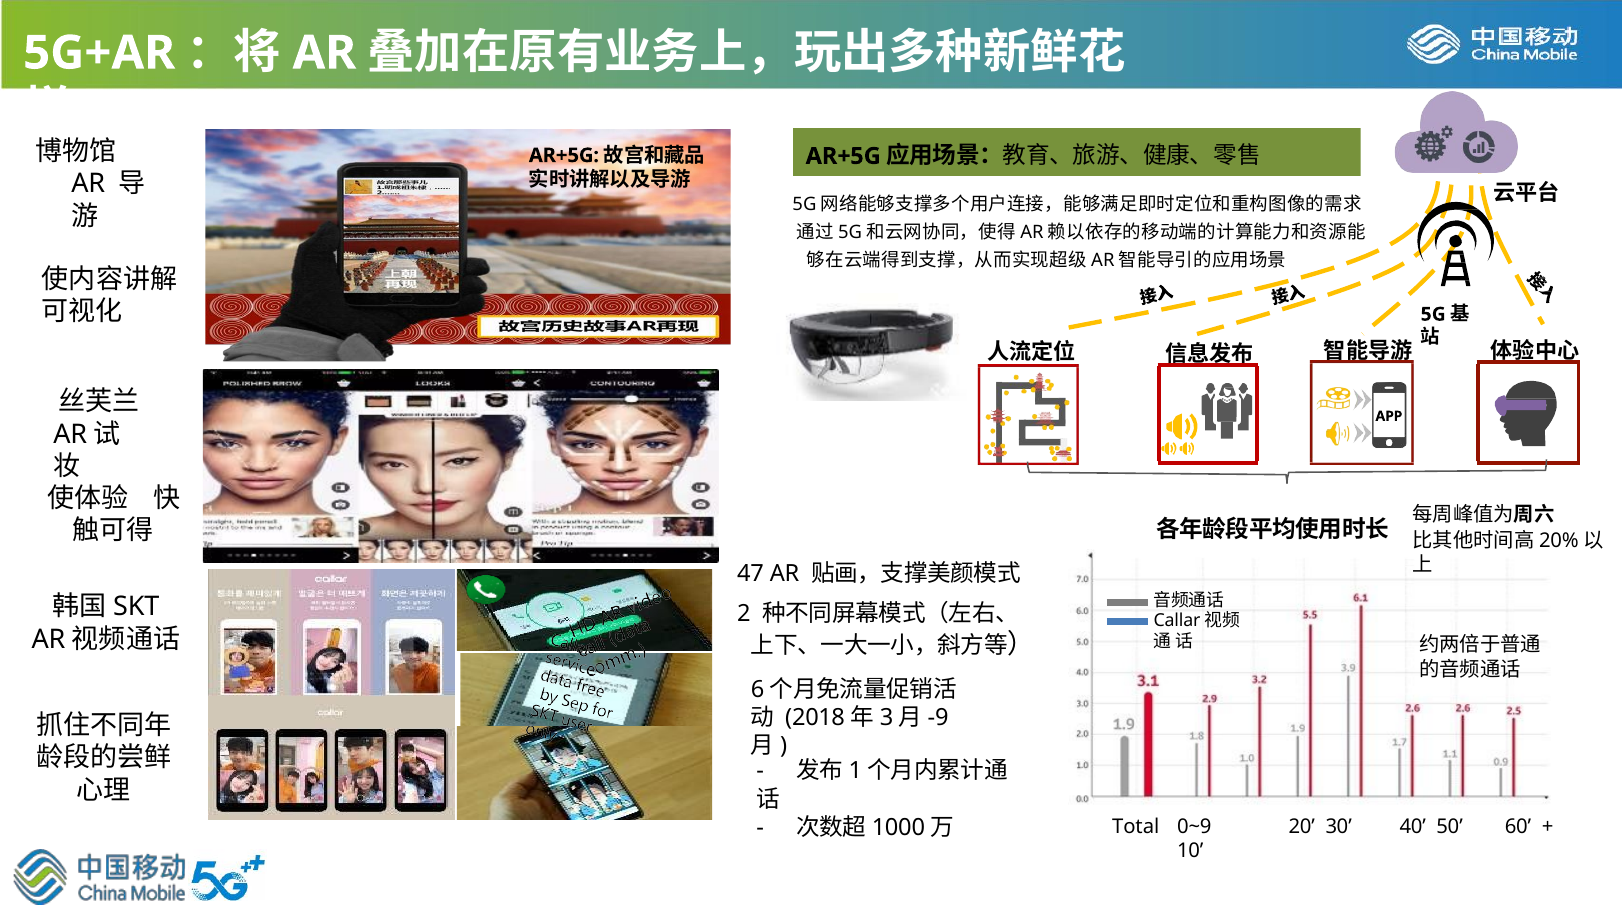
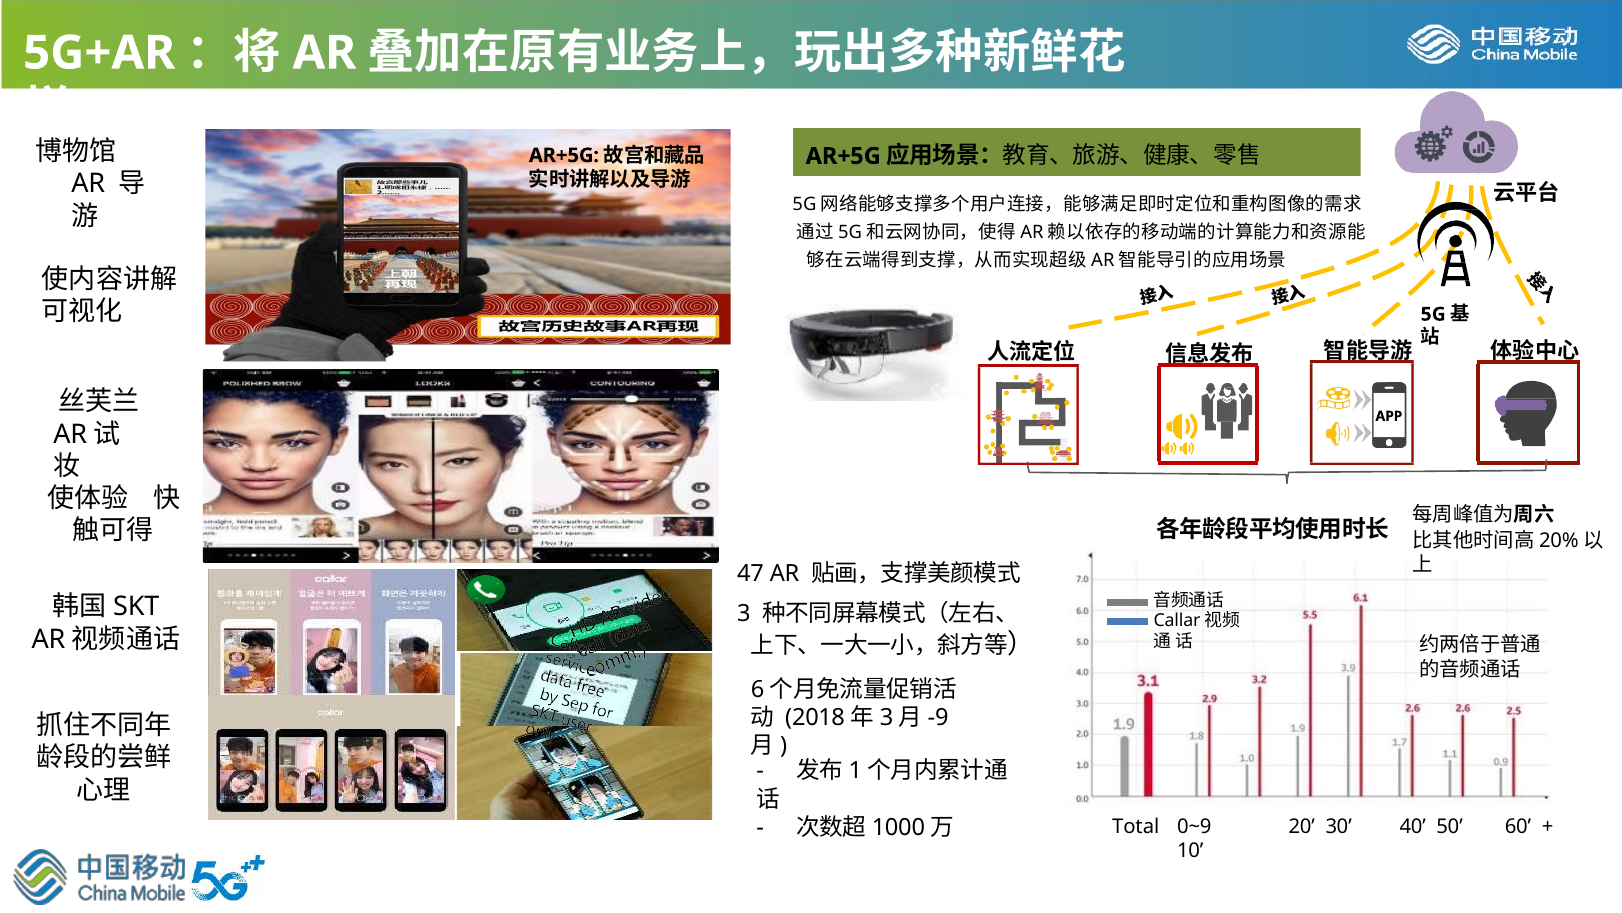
2: 2 -> 3 (744, 613)
